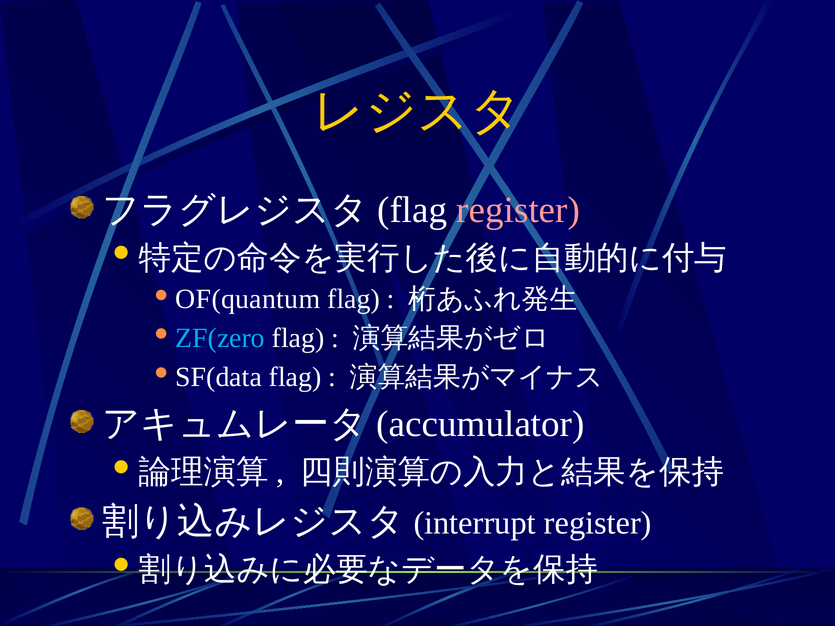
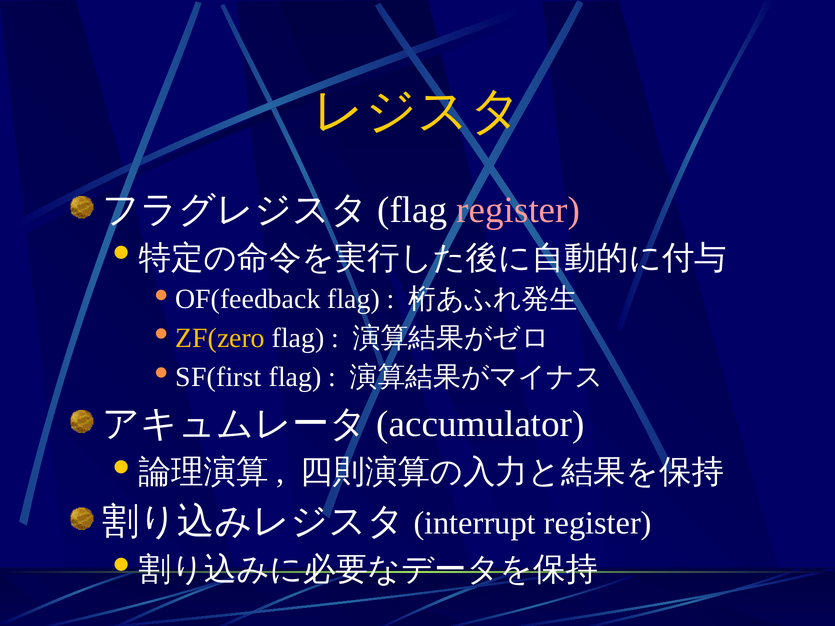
OF(quantum: OF(quantum -> OF(feedback (248, 299)
ZF(zero colour: light blue -> yellow (220, 338)
SF(data: SF(data -> SF(first (219, 377)
